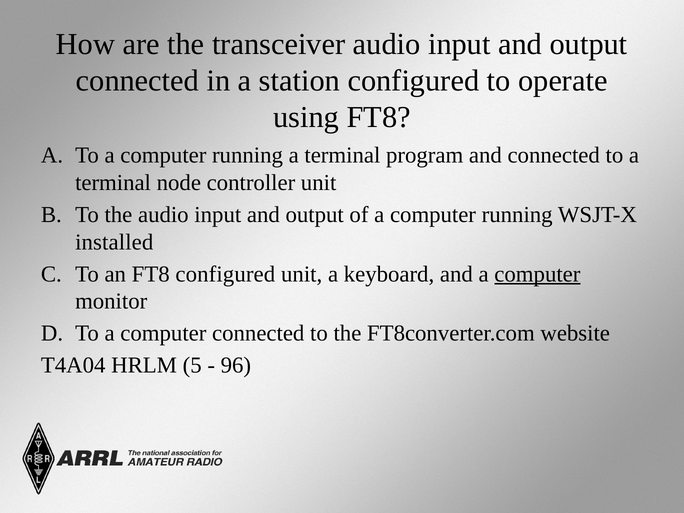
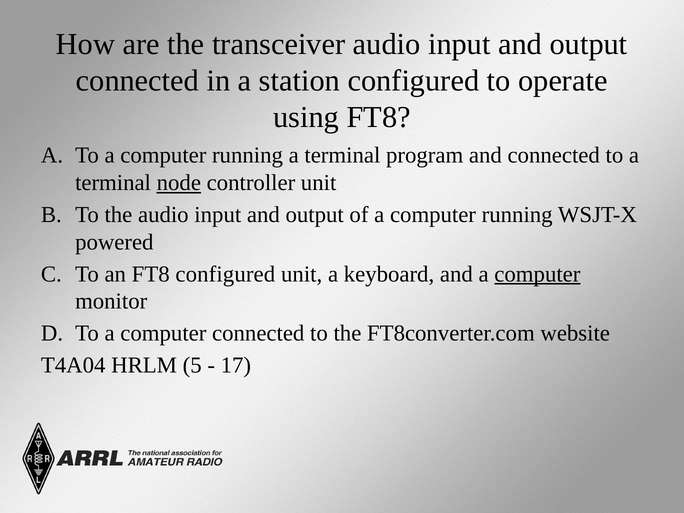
node underline: none -> present (179, 183)
installed: installed -> powered (114, 242)
96: 96 -> 17 (236, 365)
